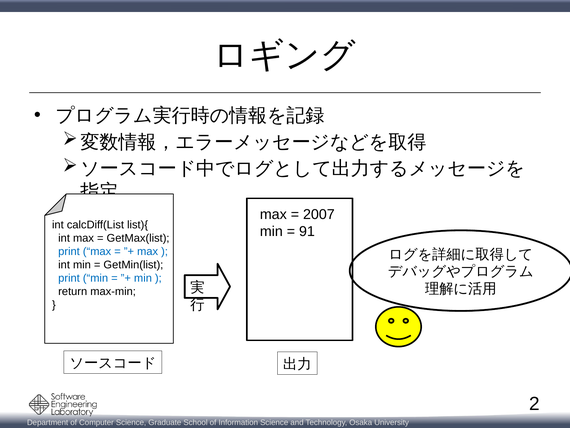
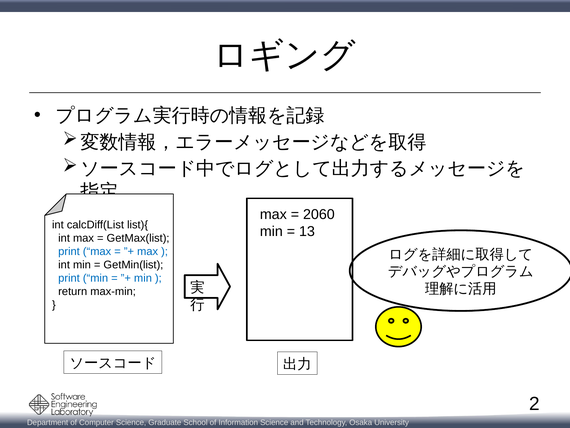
2007: 2007 -> 2060 (319, 214)
91: 91 -> 13 (307, 231)
